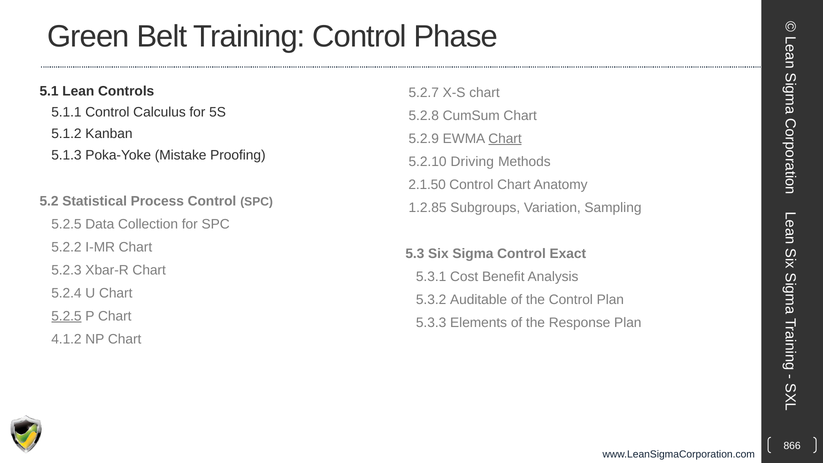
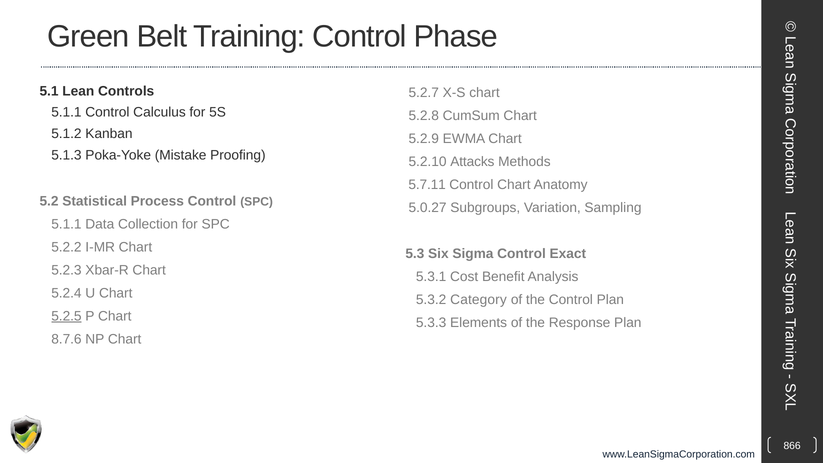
Chart underline: present -> none (505, 139)
Driving: Driving -> Attacks (472, 162)
2.1.50: 2.1.50 -> 5.7.11 (427, 185)
1.2.85: 1.2.85 -> 5.0.27 (428, 208)
5.2.5: 5.2.5 -> 5.1.1 (66, 224)
Auditable: Auditable -> Category (478, 300)
4.1.2: 4.1.2 -> 8.7.6 (66, 339)
